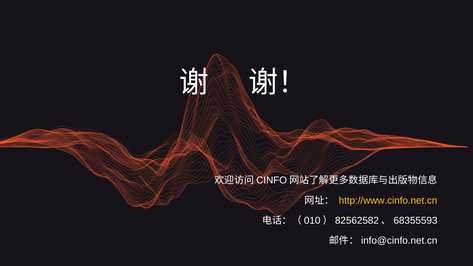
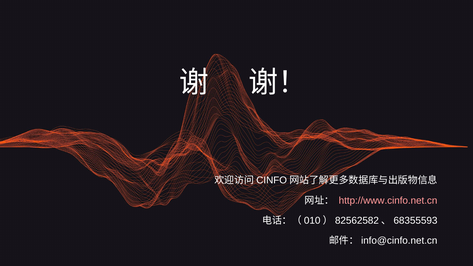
http://www.cinfo.net.cn colour: yellow -> pink (388, 201)
